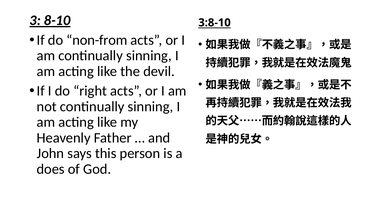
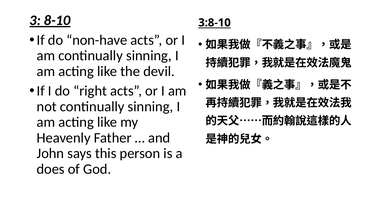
non-from: non-from -> non-have (97, 40)
